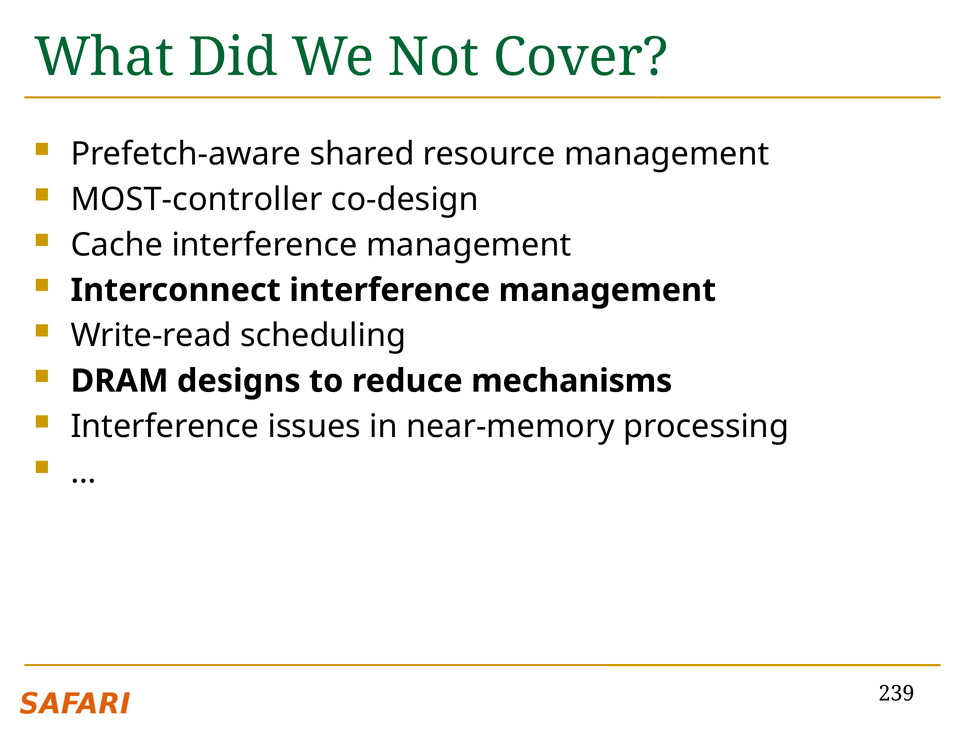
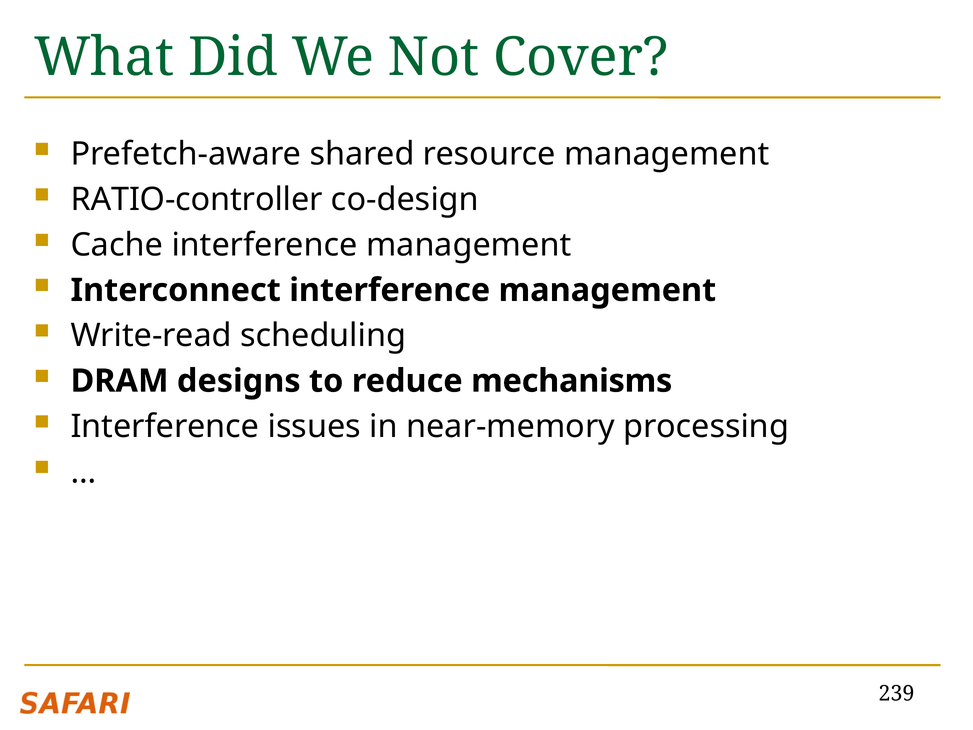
MOST-controller: MOST-controller -> RATIO-controller (197, 199)
